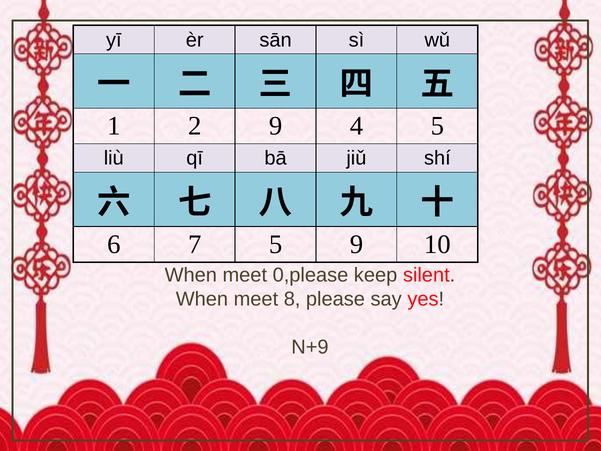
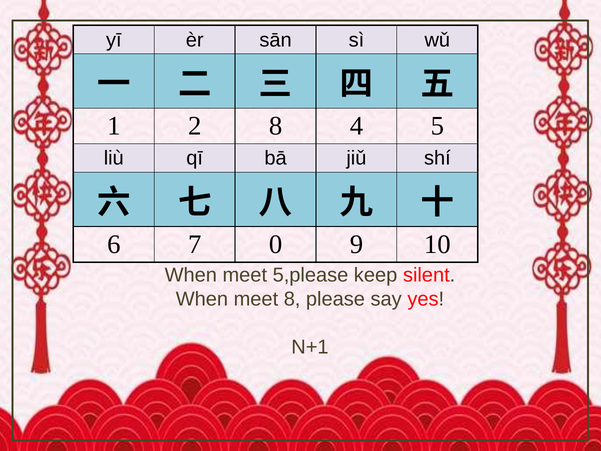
2 9: 9 -> 8 (276, 126)
7 5: 5 -> 0 (276, 244)
0,please: 0,please -> 5,please (311, 275)
N+9: N+9 -> N+1 (310, 347)
